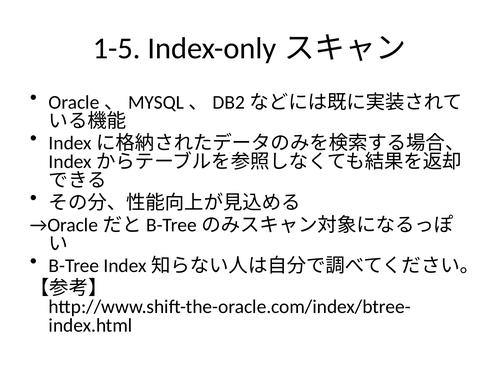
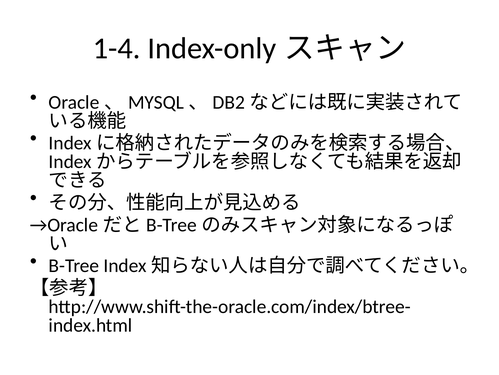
1-5: 1-5 -> 1-4 (117, 48)
